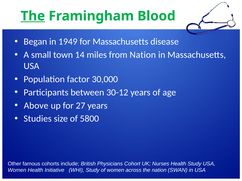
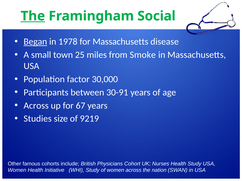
Blood: Blood -> Social (156, 16)
Began underline: none -> present (35, 42)
1949: 1949 -> 1978 (68, 42)
14: 14 -> 25 (80, 55)
from Nation: Nation -> Smoke (143, 55)
30-12: 30-12 -> 30-91 (117, 93)
Above: Above -> Across (36, 106)
27: 27 -> 67 (81, 106)
5800: 5800 -> 9219 (89, 119)
